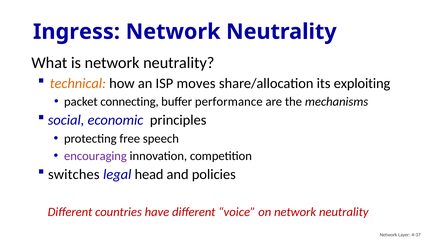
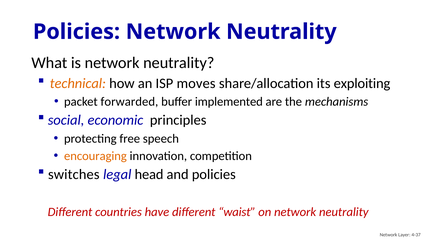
Ingress: Ingress -> Policies (76, 32)
connecting: connecting -> forwarded (129, 102)
performance: performance -> implemented (229, 102)
encouraging colour: purple -> orange (95, 156)
voice: voice -> waist (237, 212)
